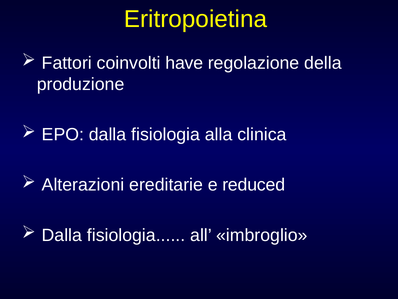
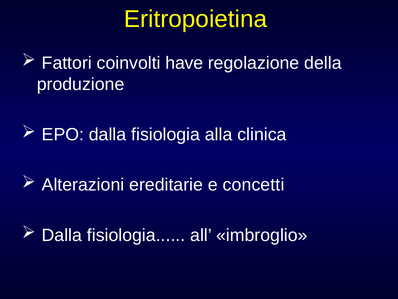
reduced: reduced -> concetti (254, 185)
